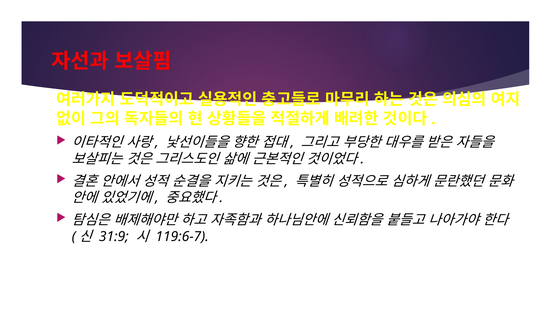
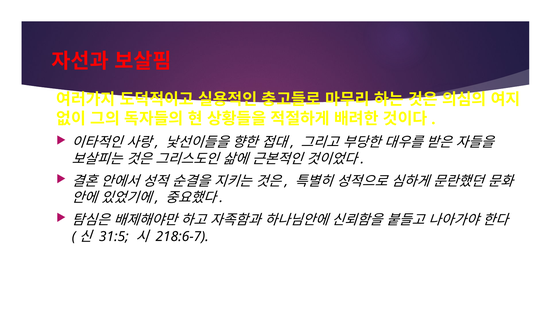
31:9: 31:9 -> 31:5 (114, 236)
119:6-7: 119:6-7 -> 218:6-7 (182, 236)
